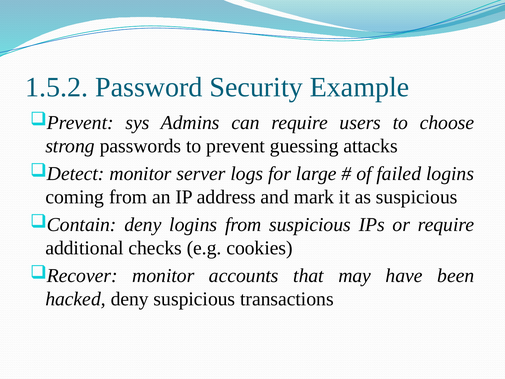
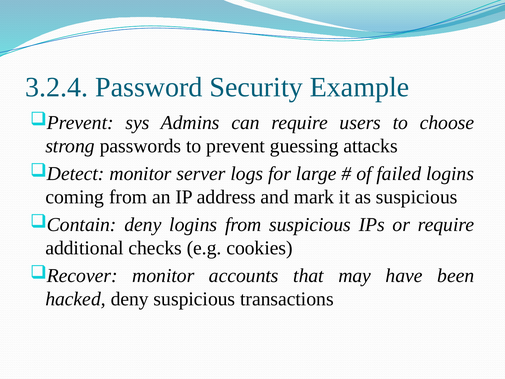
1.5.2: 1.5.2 -> 3.2.4 (57, 87)
